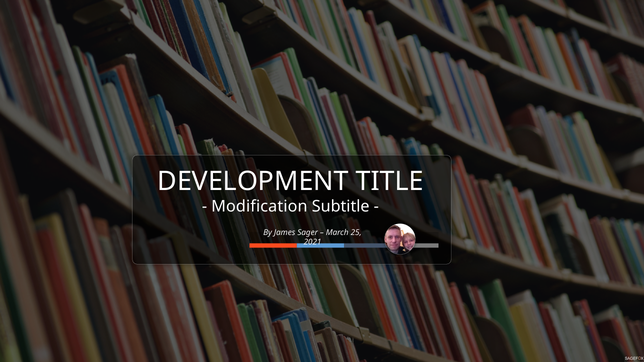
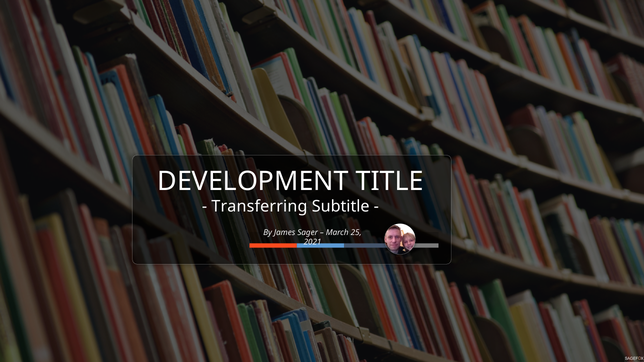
Modification: Modification -> Transferring (259, 207)
